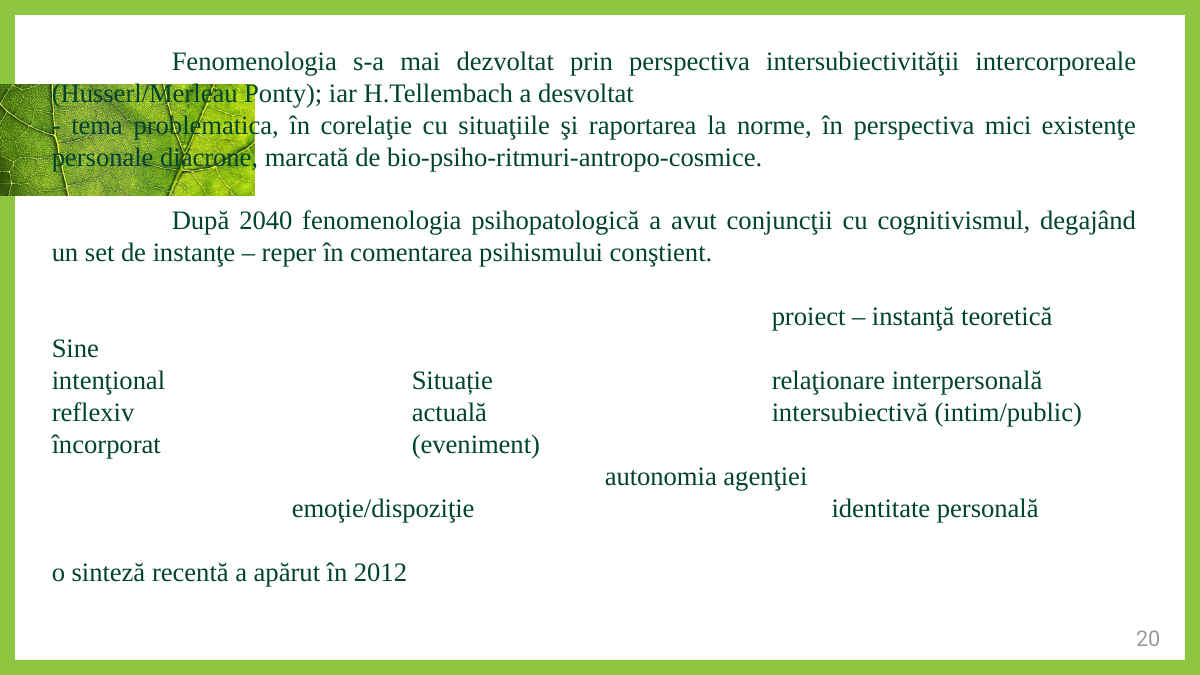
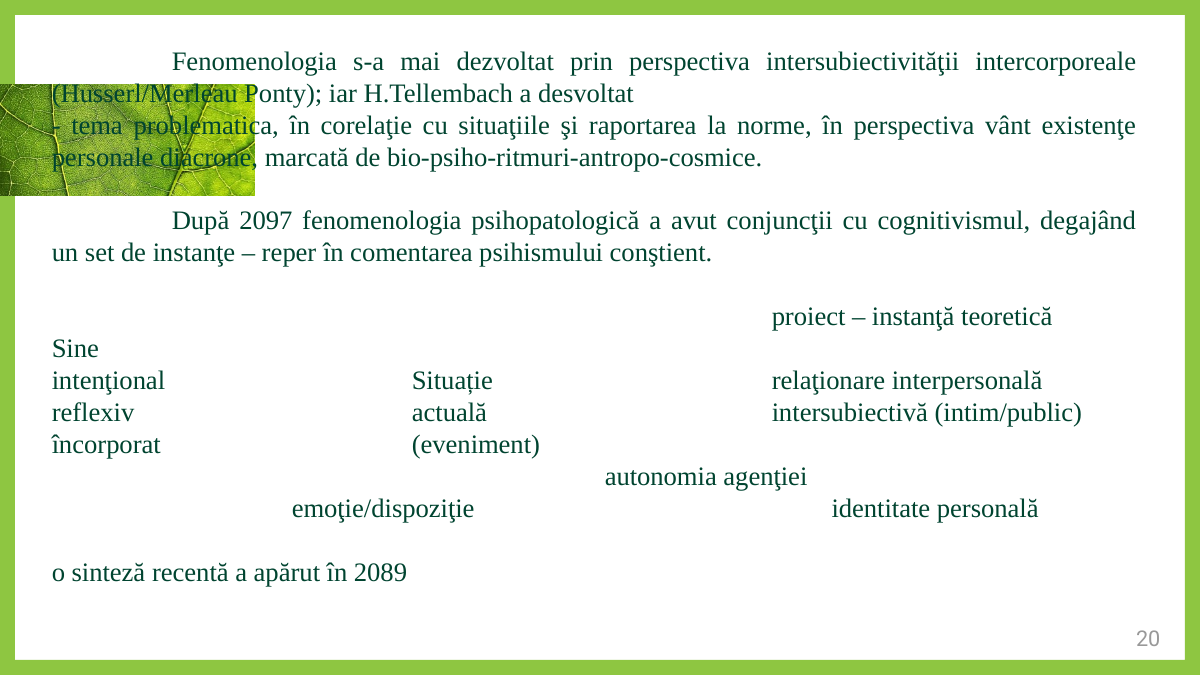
mici: mici -> vânt (1008, 125)
2040: 2040 -> 2097 (266, 221)
2012: 2012 -> 2089 (380, 573)
